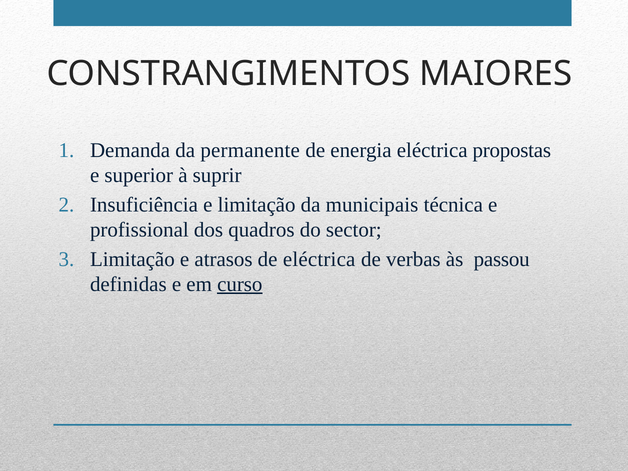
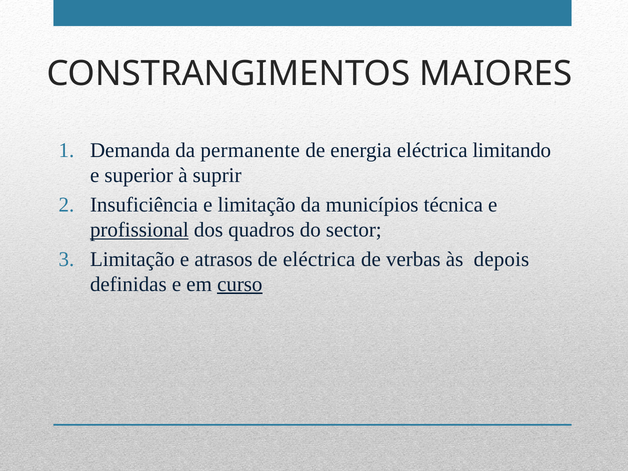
propostas: propostas -> limitando (512, 150)
municipais: municipais -> municípios (372, 205)
profissional underline: none -> present (139, 230)
passou: passou -> depois (501, 259)
